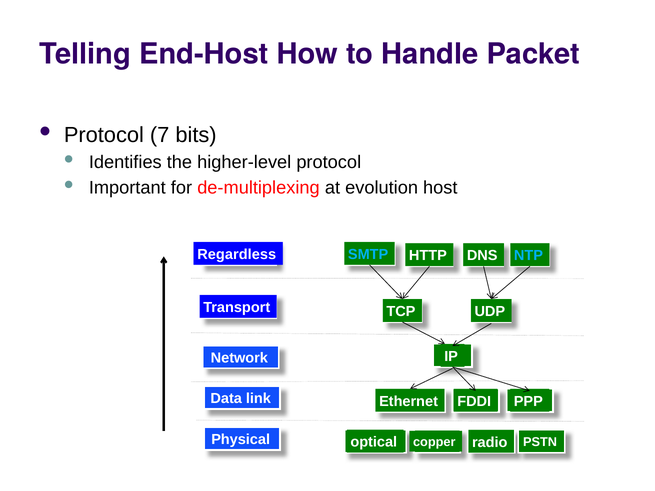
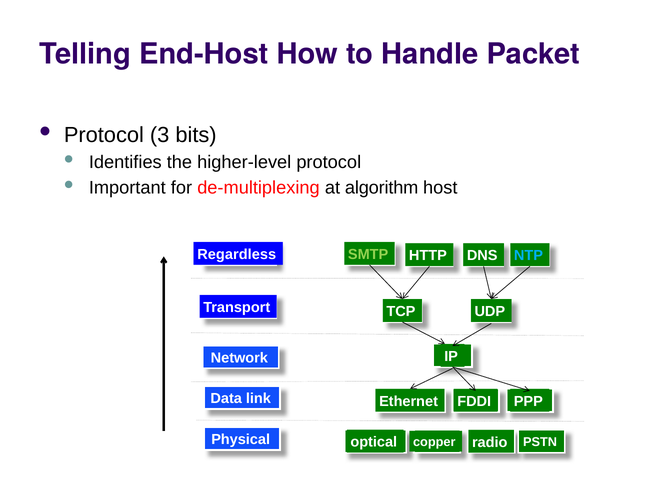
7: 7 -> 3 (160, 135)
evolution: evolution -> algorithm (382, 188)
SMTP colour: light blue -> light green (368, 254)
